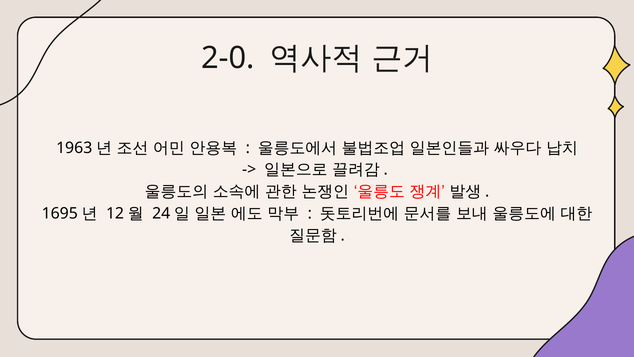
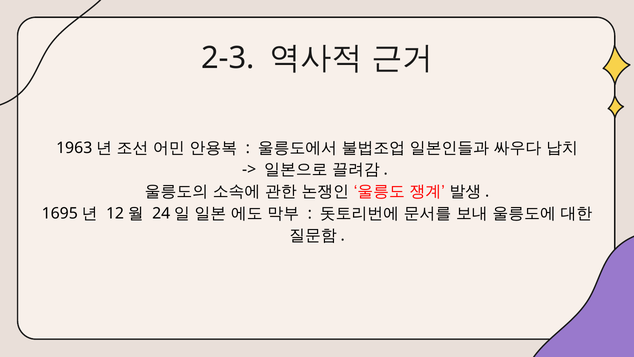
2-0: 2-0 -> 2-3 (228, 58)
